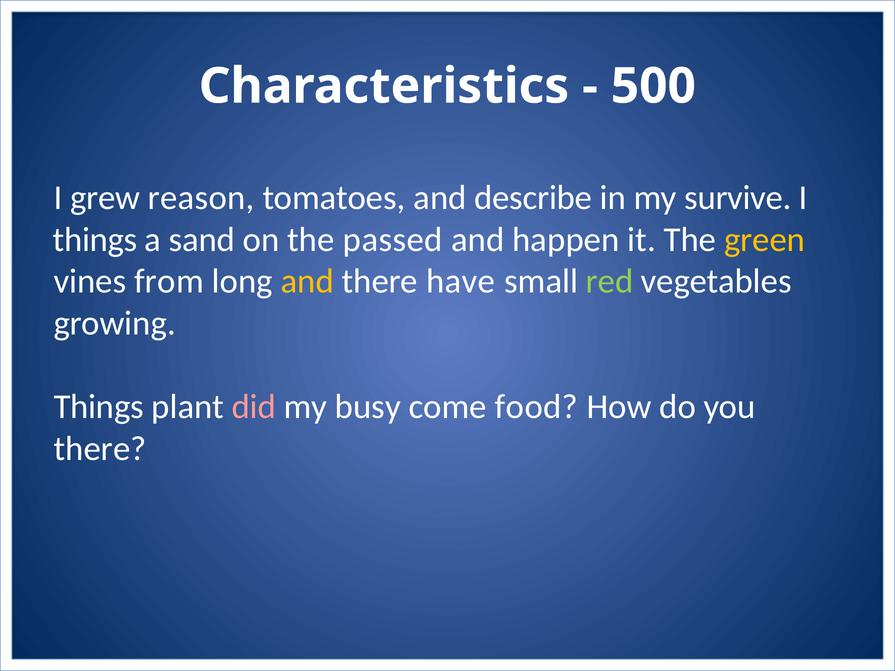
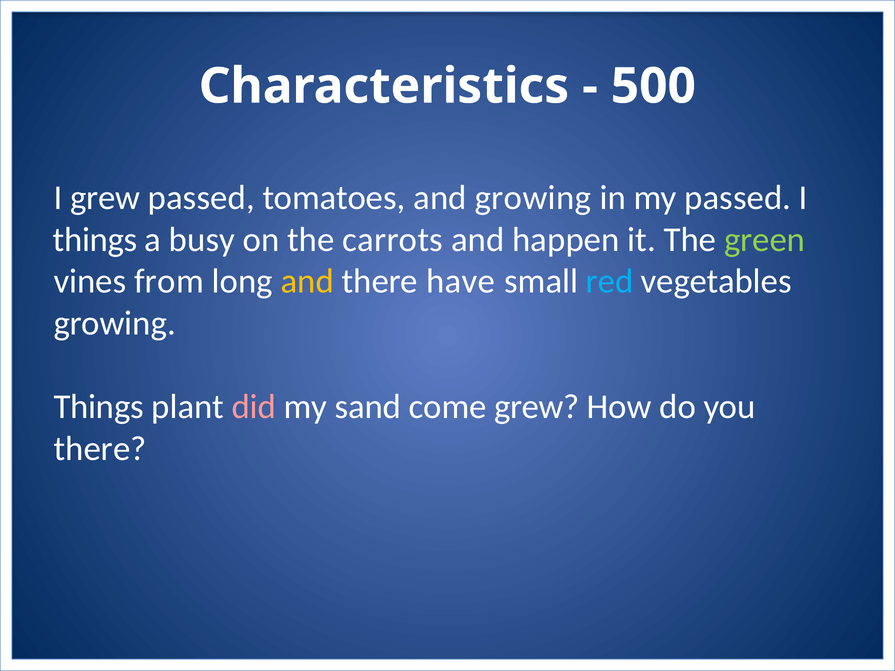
grew reason: reason -> passed (201, 198)
and describe: describe -> growing (533, 198)
my survive: survive -> passed (738, 198)
sand: sand -> busy (202, 240)
passed: passed -> carrots (393, 240)
green colour: yellow -> light green (765, 240)
red colour: light green -> light blue (610, 282)
busy: busy -> sand (368, 407)
come food: food -> grew (537, 407)
